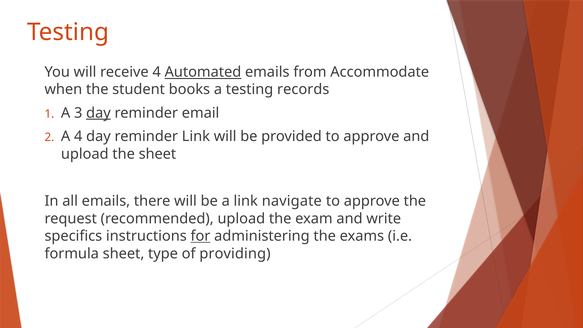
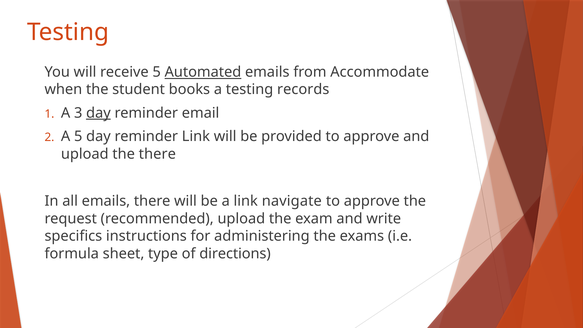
receive 4: 4 -> 5 (157, 72)
A 4: 4 -> 5 (78, 136)
the sheet: sheet -> there (157, 154)
for underline: present -> none (200, 236)
providing: providing -> directions (235, 254)
